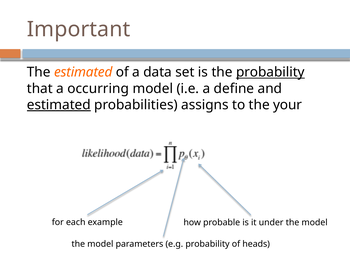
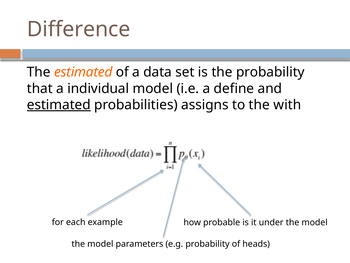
Important: Important -> Difference (79, 29)
probability underline: present -> none (270, 72)
occurring: occurring -> individual (98, 88)
your: your -> with (287, 105)
